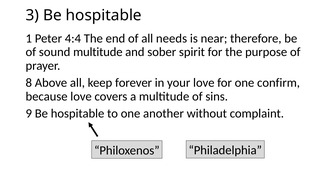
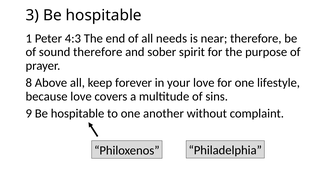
4:4: 4:4 -> 4:3 (73, 38)
sound multitude: multitude -> therefore (98, 52)
confirm: confirm -> lifestyle (279, 83)
